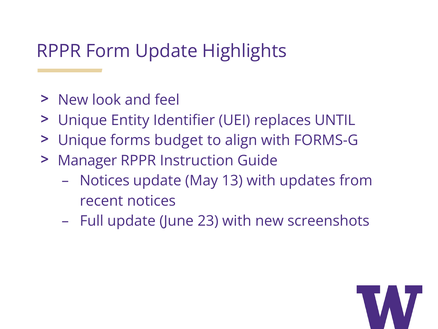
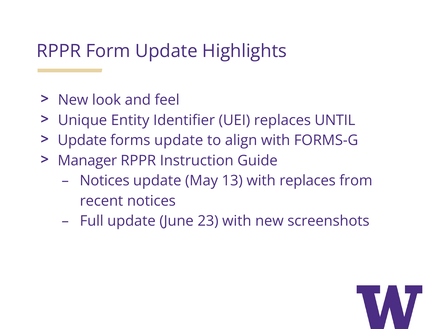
Unique: Unique -> Update (82, 140)
forms budget: budget -> update (179, 140)
with updates: updates -> replaces (308, 181)
